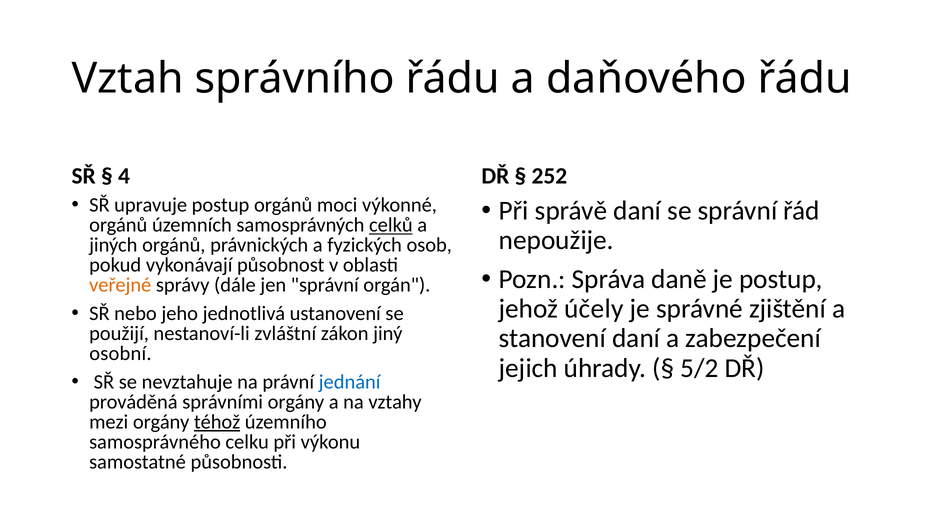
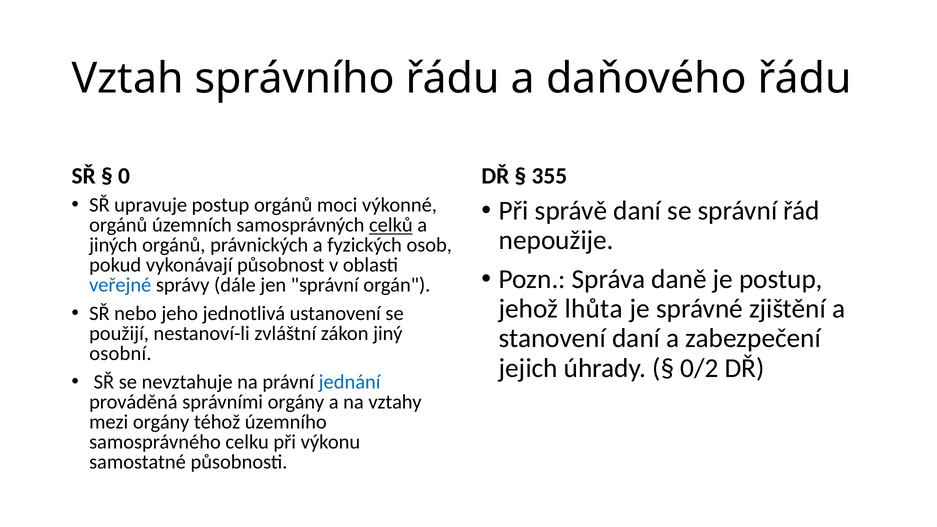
4: 4 -> 0 (124, 176)
252: 252 -> 355 (549, 176)
veřejné colour: orange -> blue (120, 285)
účely: účely -> lhůta (594, 309)
5/2: 5/2 -> 0/2 (699, 368)
téhož underline: present -> none (217, 422)
